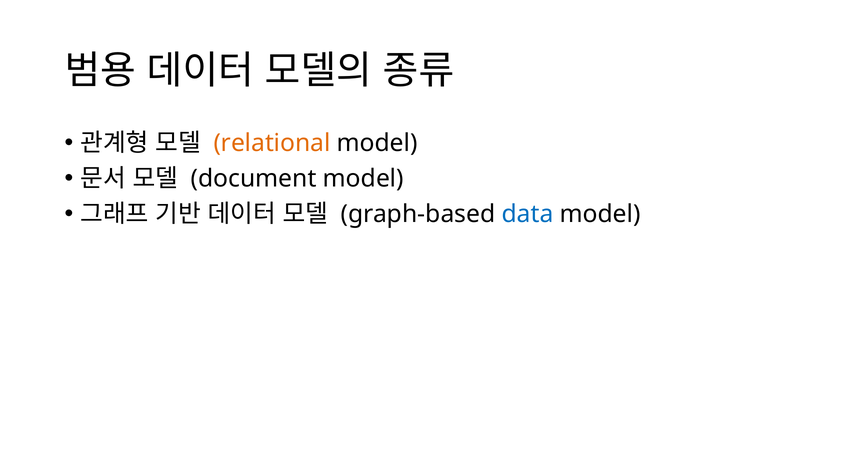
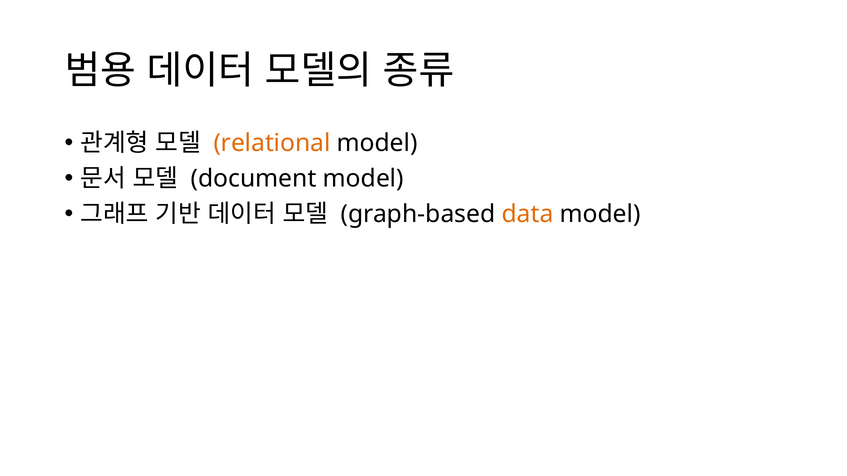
data colour: blue -> orange (527, 214)
